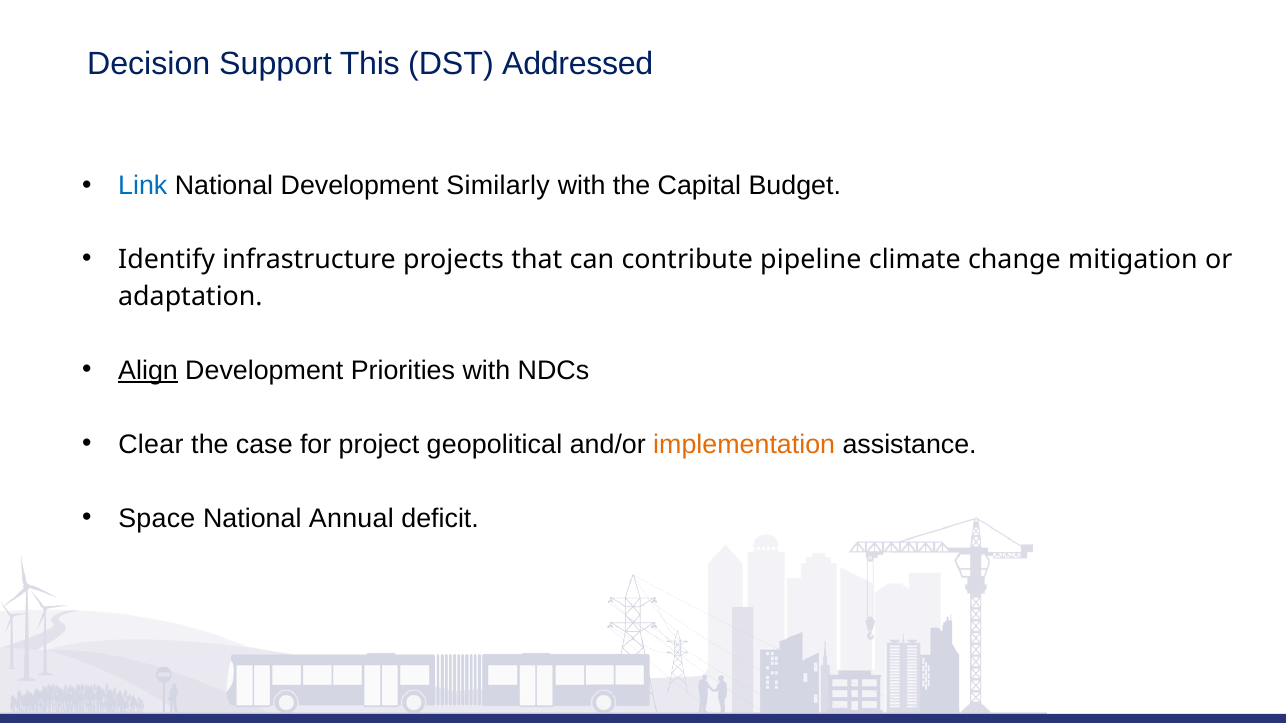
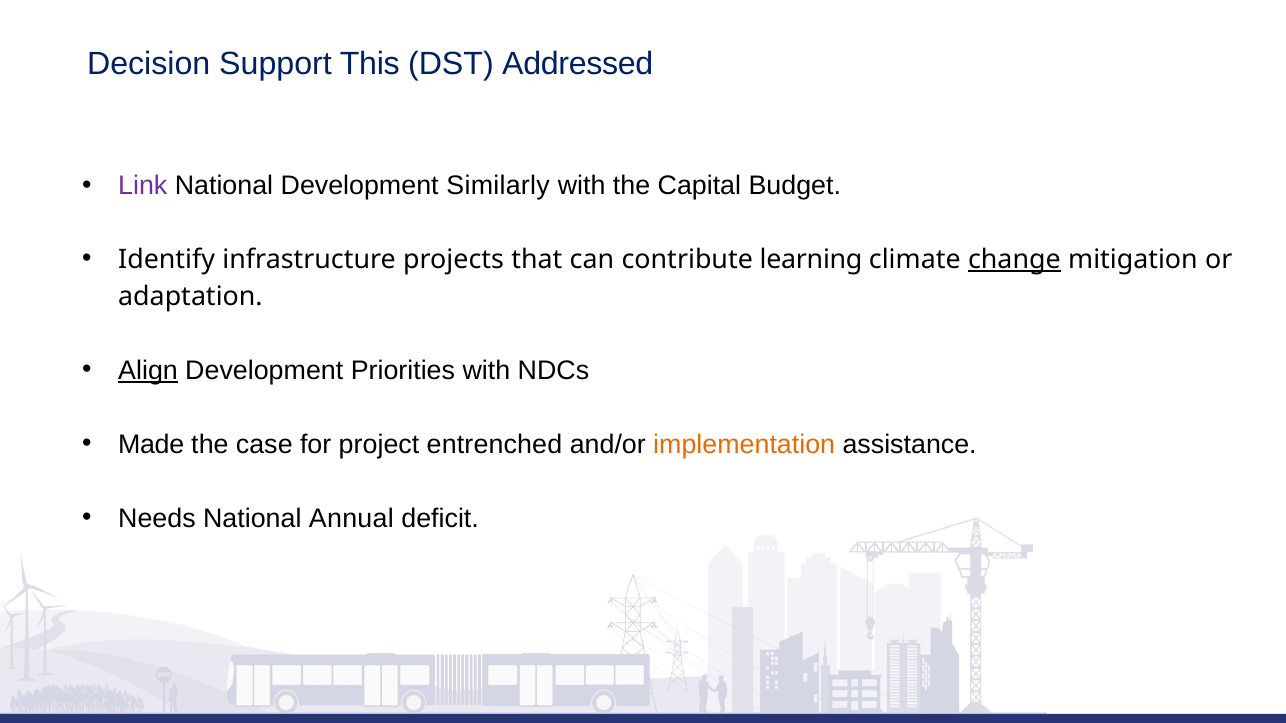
Link colour: blue -> purple (143, 186)
pipeline: pipeline -> learning (811, 260)
change underline: none -> present (1014, 260)
Clear: Clear -> Made (151, 445)
geopolitical: geopolitical -> entrenched (494, 445)
Space: Space -> Needs (157, 519)
